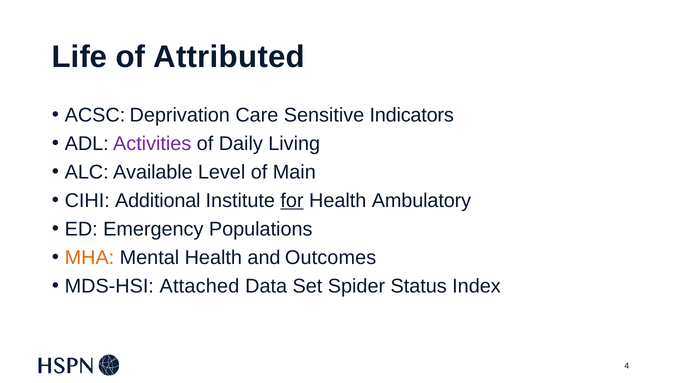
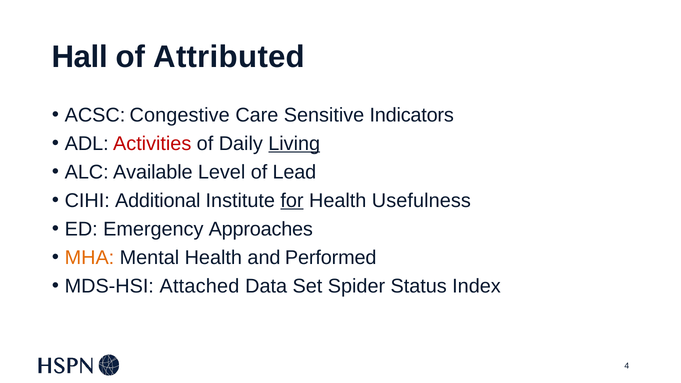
Life: Life -> Hall (80, 57)
Deprivation: Deprivation -> Congestive (180, 115)
Activities colour: purple -> red (152, 144)
Living underline: none -> present (294, 144)
Main: Main -> Lead (294, 172)
Ambulatory: Ambulatory -> Usefulness (421, 201)
Populations: Populations -> Approaches (261, 229)
Outcomes: Outcomes -> Performed (331, 258)
